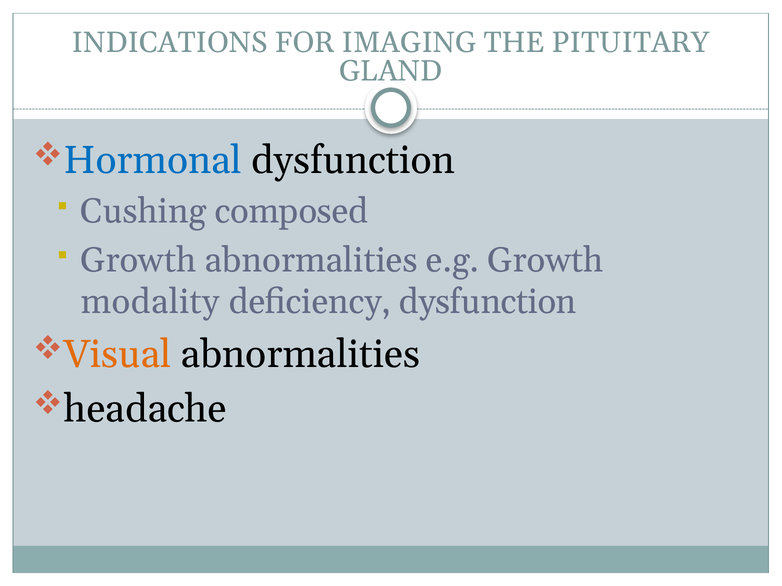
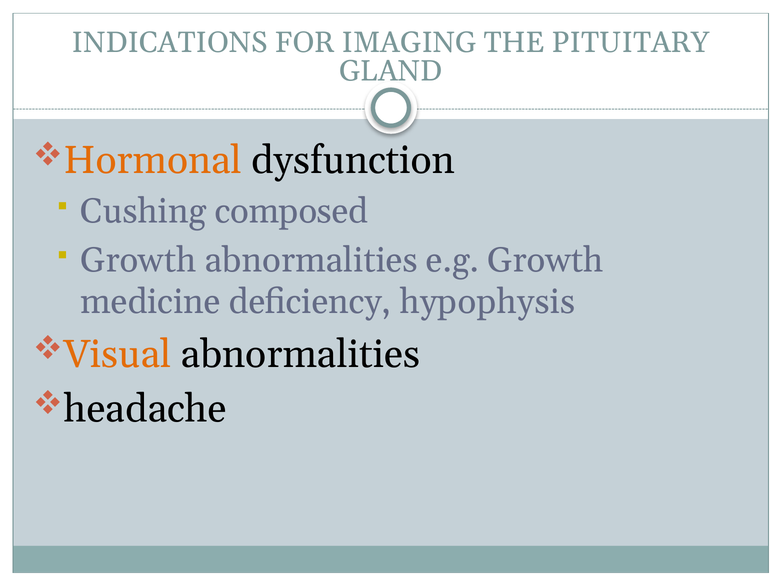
Hormonal colour: blue -> orange (153, 161)
modality: modality -> medicine (150, 302)
deficiency dysfunction: dysfunction -> hypophysis (487, 302)
